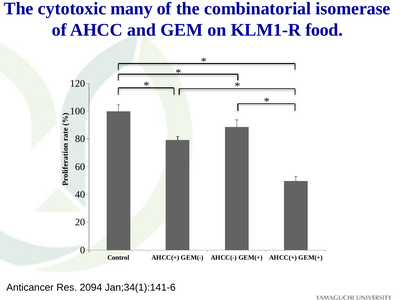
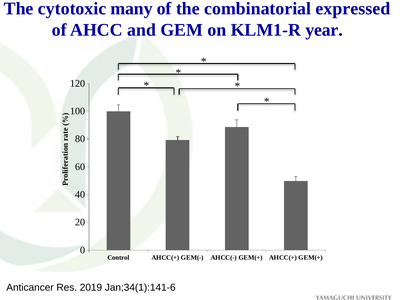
isomerase: isomerase -> expressed (353, 9)
food: food -> year (324, 30)
2094: 2094 -> 2019 (91, 288)
